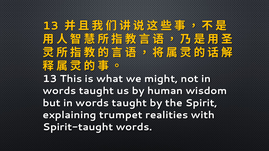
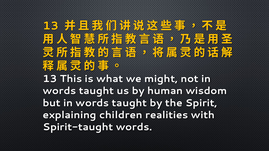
trumpet: trumpet -> children (121, 115)
